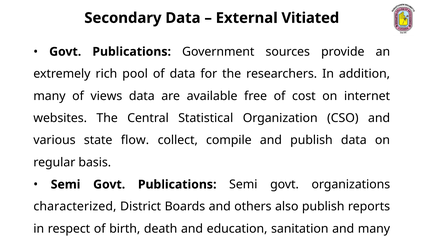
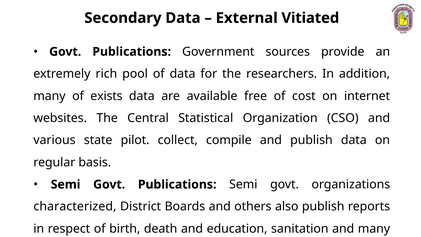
views: views -> exists (106, 96)
flow: flow -> pilot (135, 140)
